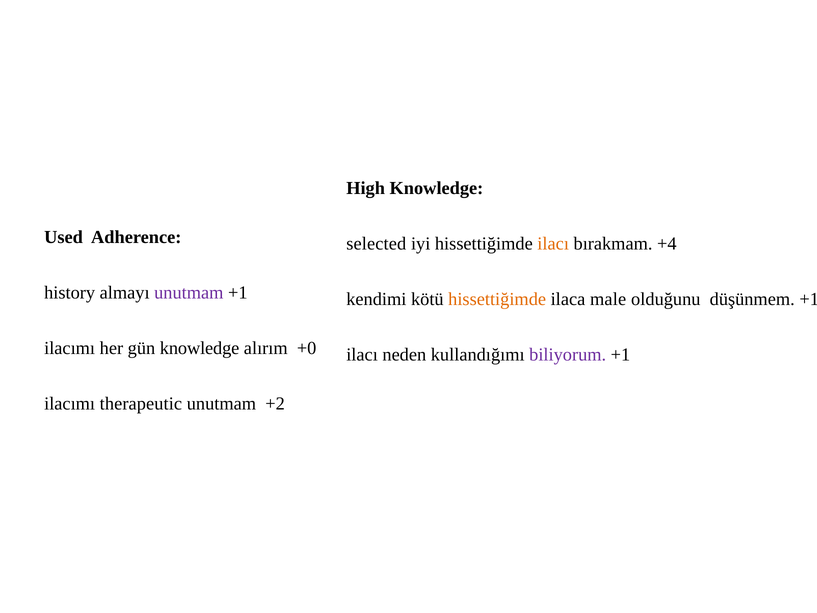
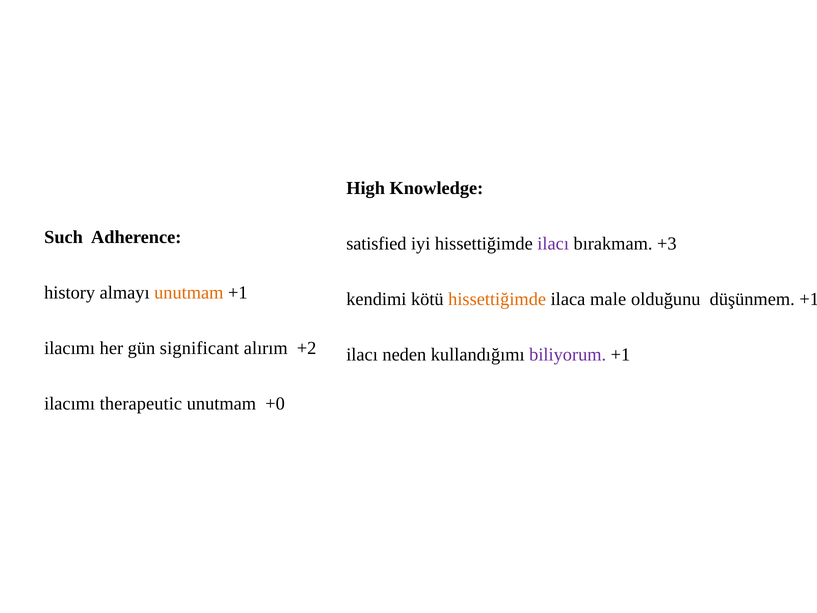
Used: Used -> Such (64, 237)
selected: selected -> satisfied (376, 244)
ilacı colour: orange -> purple (553, 244)
+4: +4 -> +3 (667, 244)
unutmam colour: purple -> orange (189, 293)
gün knowledge: knowledge -> significant (199, 348)
+0: +0 -> +2 (307, 348)
+2: +2 -> +0 (275, 404)
